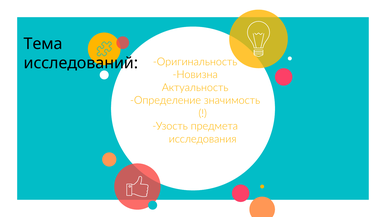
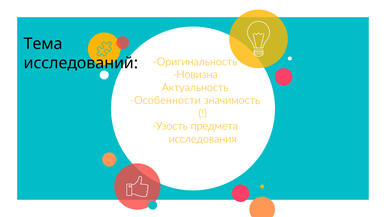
Определение: Определение -> Особенности (165, 100)
